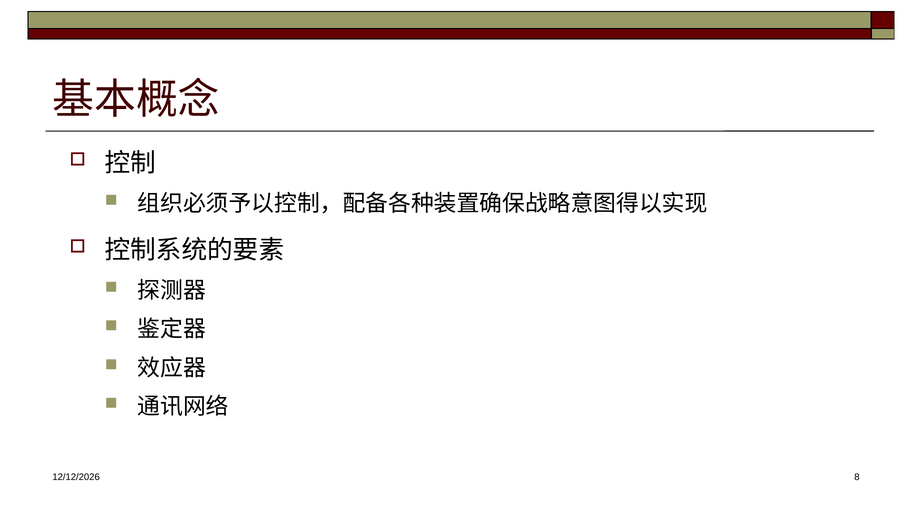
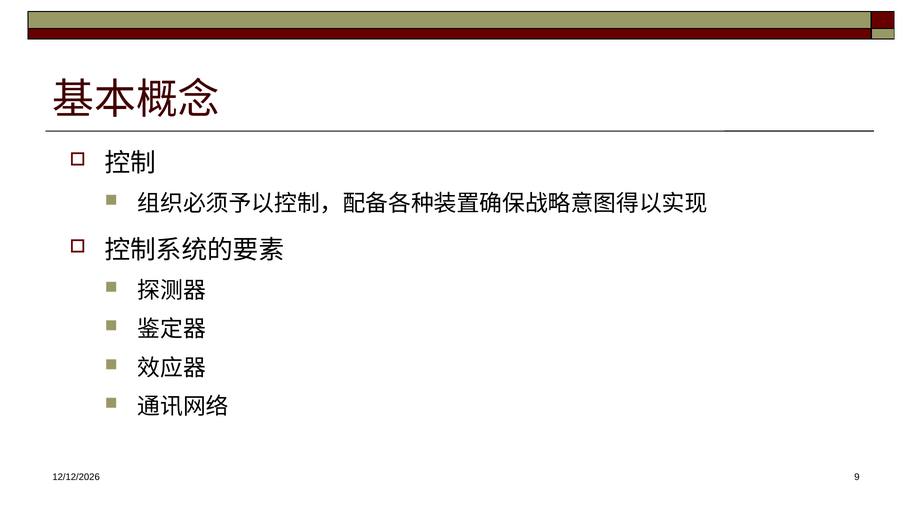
8: 8 -> 9 (857, 477)
